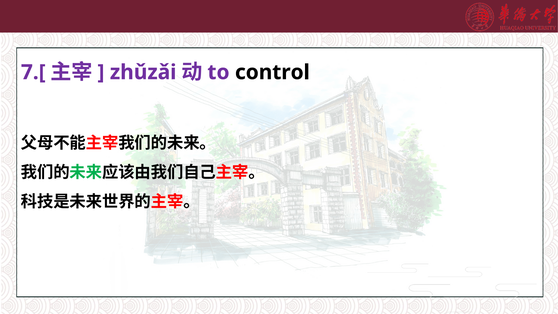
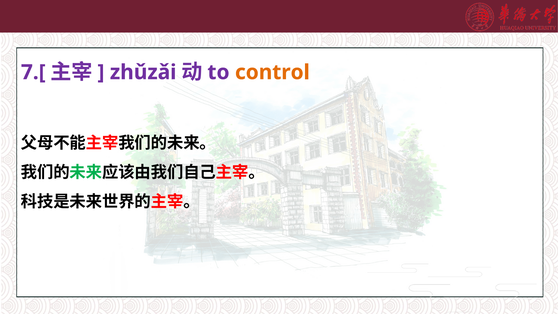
control colour: black -> orange (272, 72)
